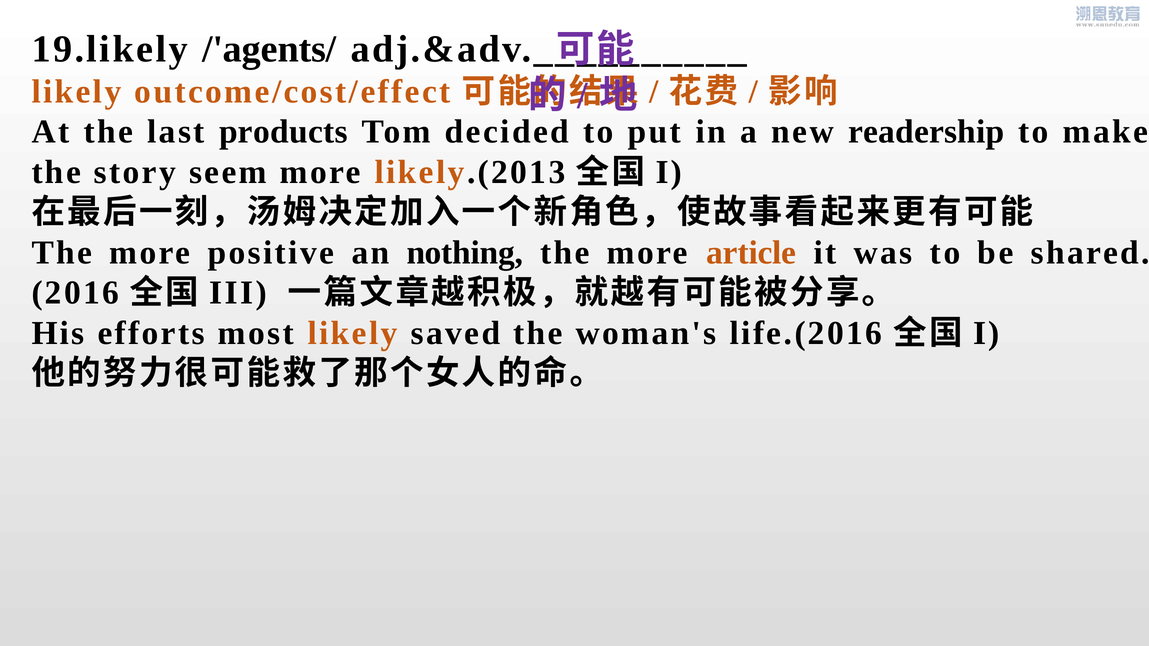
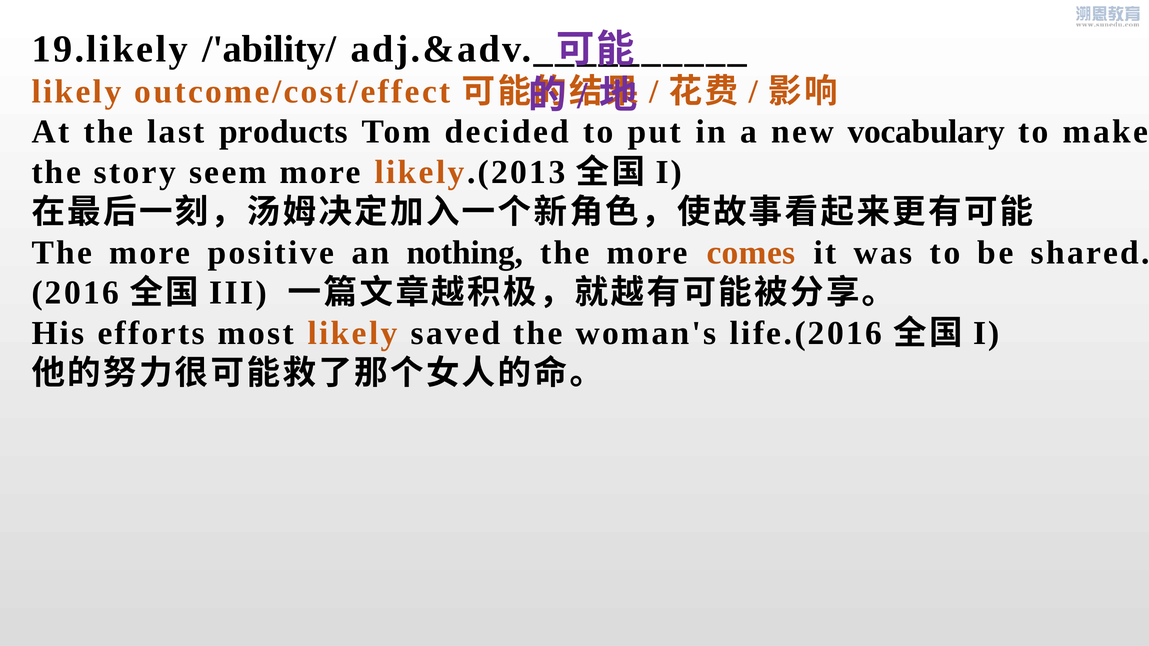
/'agents/: /'agents/ -> /'ability/ (269, 49)
readership: readership -> vocabulary (927, 132)
article: article -> comes (751, 253)
